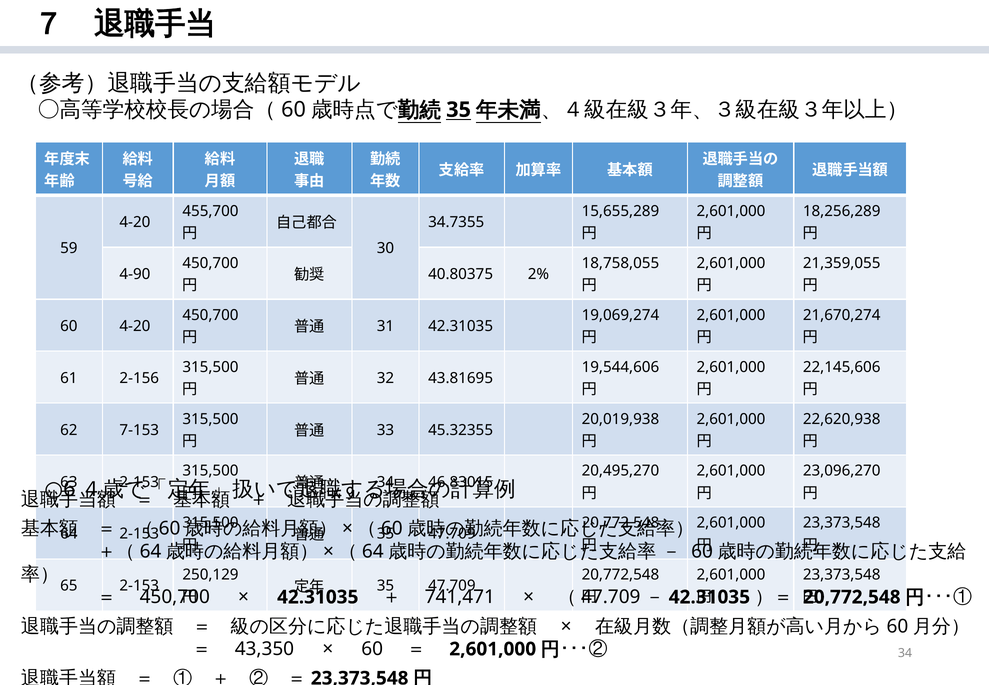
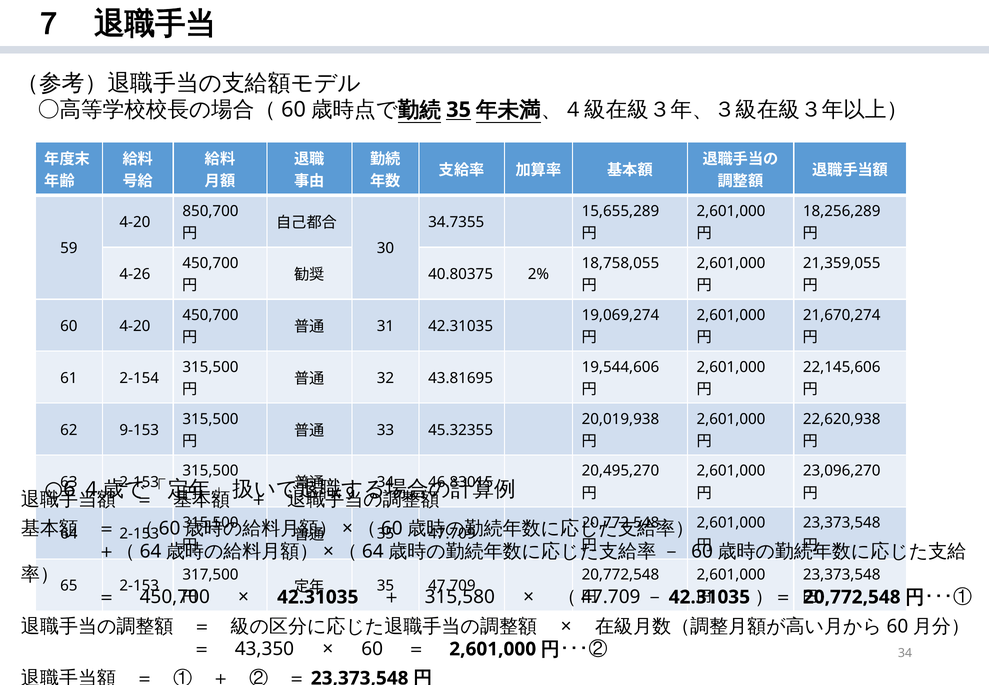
455,700: 455,700 -> 850,700 (210, 211)
4-90: 4-90 -> 4-26 (135, 274)
2-156: 2-156 -> 2-154 (139, 378)
7-153: 7-153 -> 9-153 (139, 430)
250,129: 250,129 -> 317,500 (210, 575)
741,471: 741,471 -> 315,580 (460, 597)
